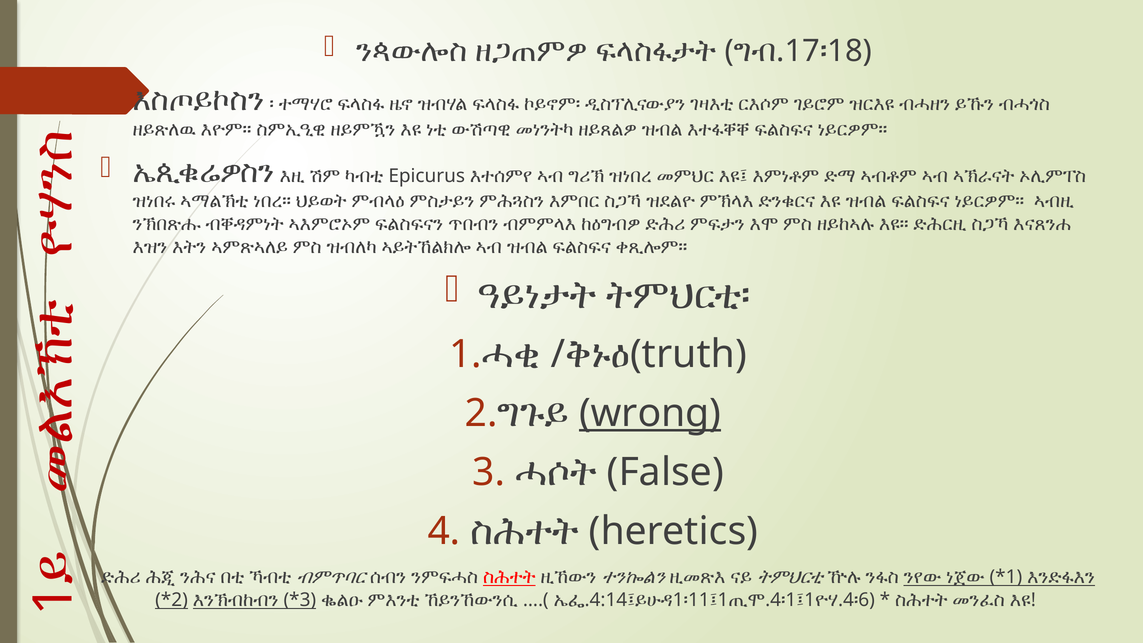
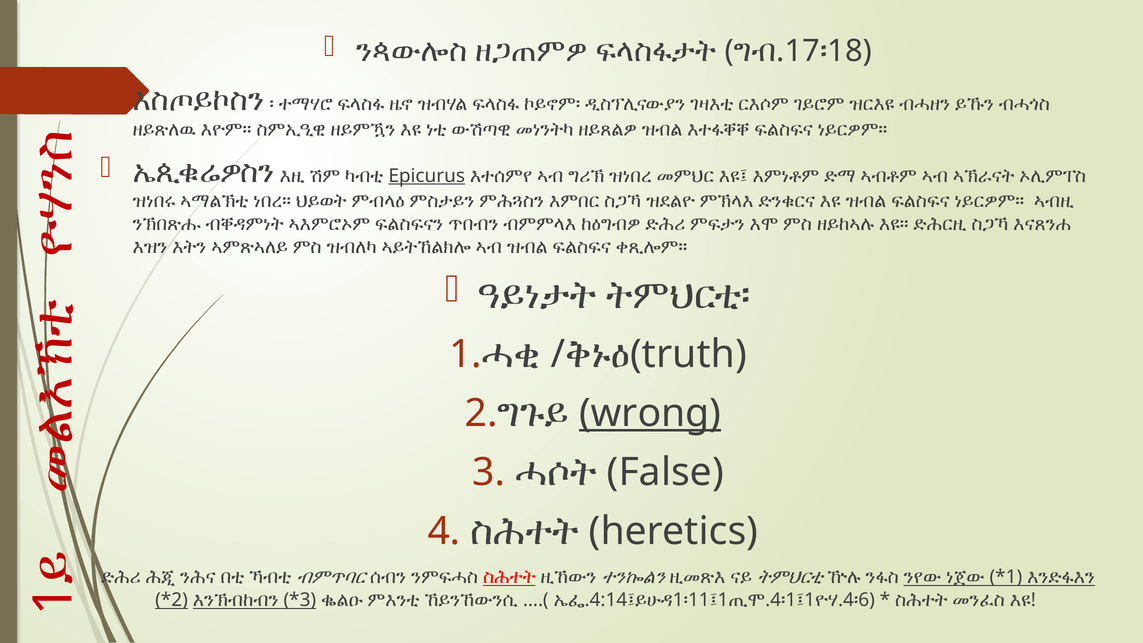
Epicurus underline: none -> present (427, 176)
